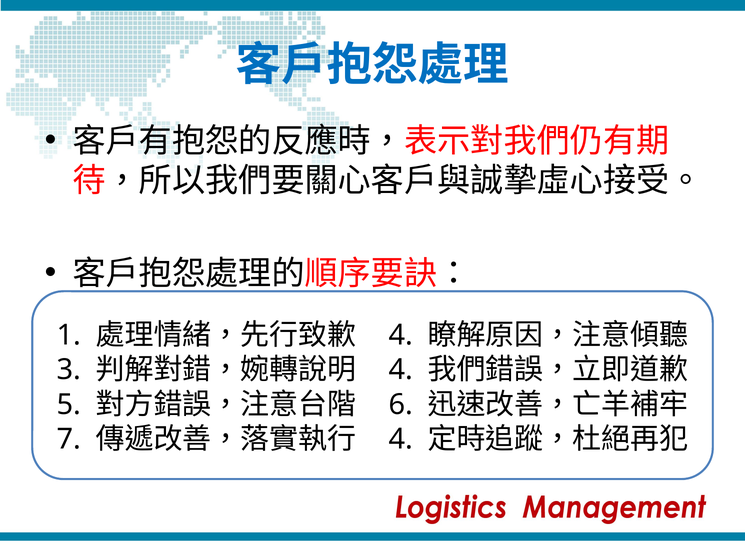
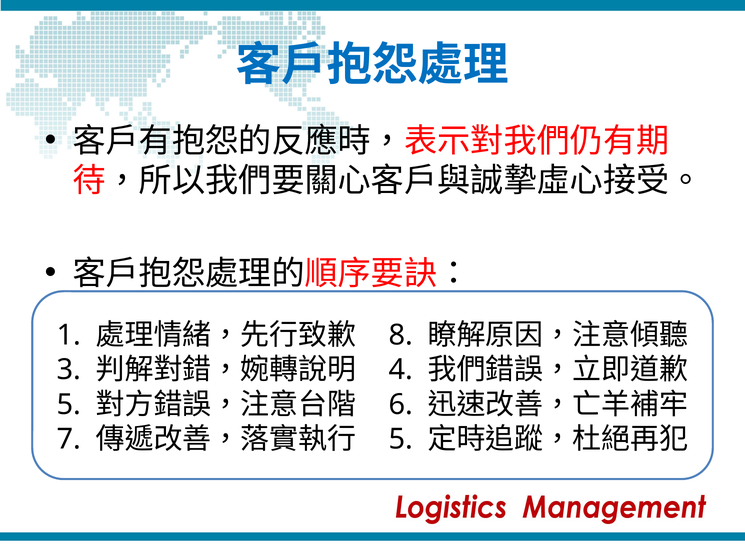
4: 4 -> 8 (401, 335)
4: 4 -> 5 (401, 439)
